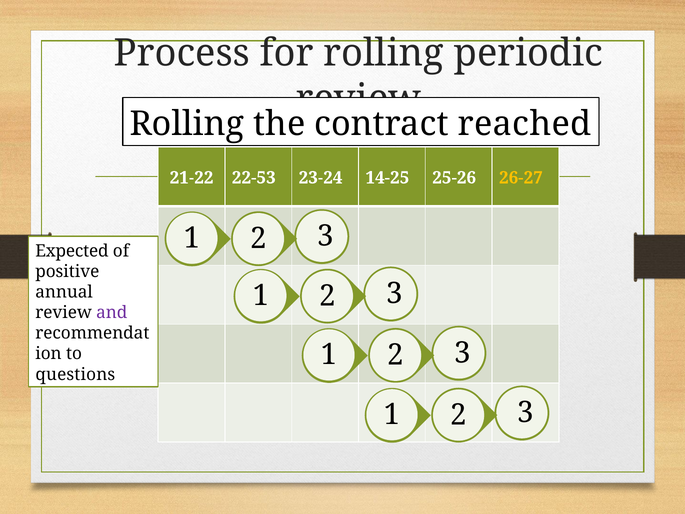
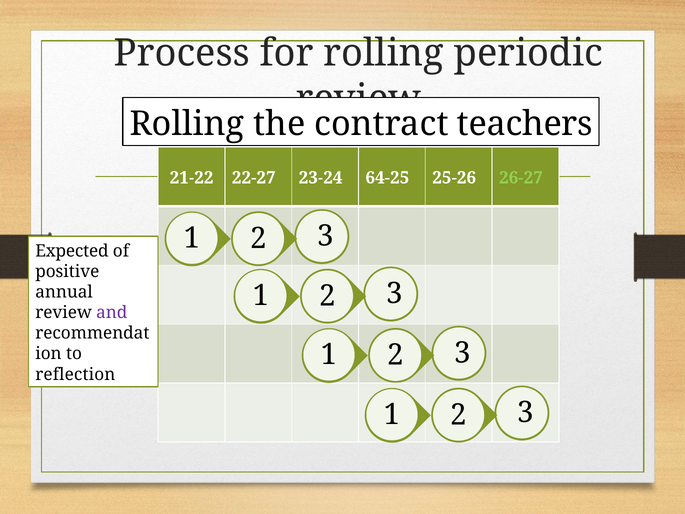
reached: reached -> teachers (525, 124)
22-53: 22-53 -> 22-27 (254, 178)
14-25: 14-25 -> 64-25 (387, 178)
26-27 colour: yellow -> light green (521, 178)
questions: questions -> reflection (75, 374)
